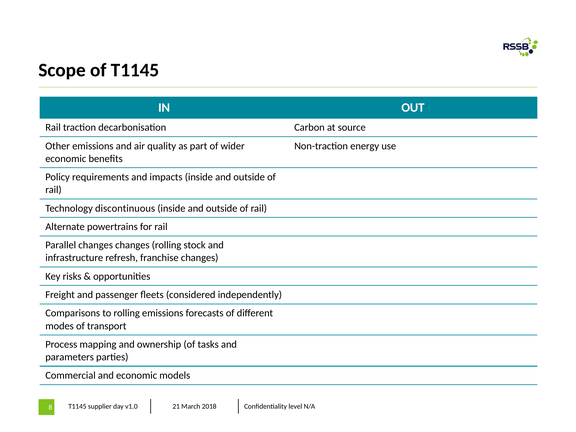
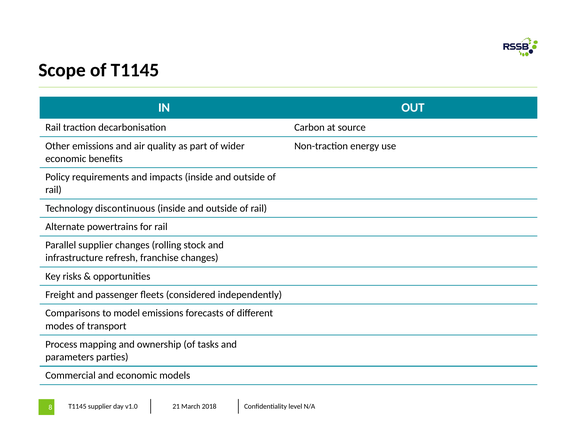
Parallel changes: changes -> supplier (96, 245)
to rolling: rolling -> model (127, 313)
